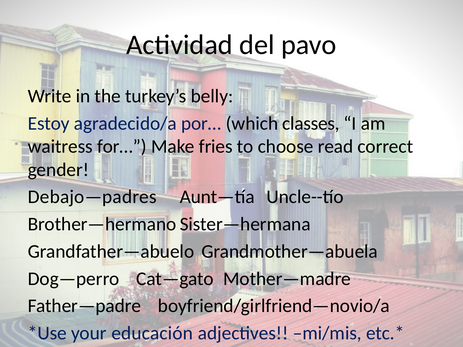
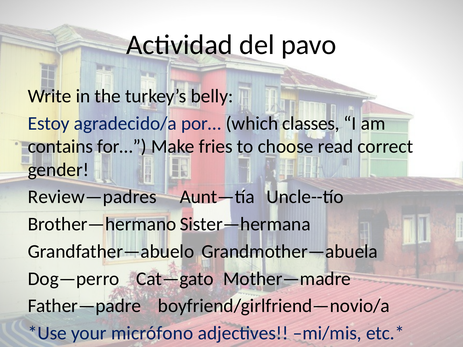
waitress: waitress -> contains (60, 147)
Debajo—padres: Debajo—padres -> Review—padres (92, 197)
educación: educación -> micrófono (152, 333)
